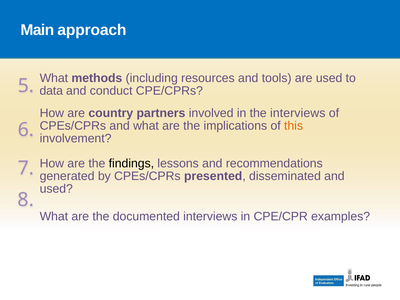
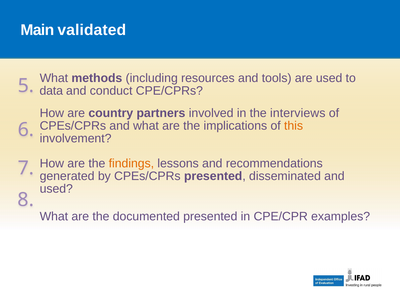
approach: approach -> validated (92, 30)
findings colour: black -> orange (131, 163)
documented interviews: interviews -> presented (210, 216)
